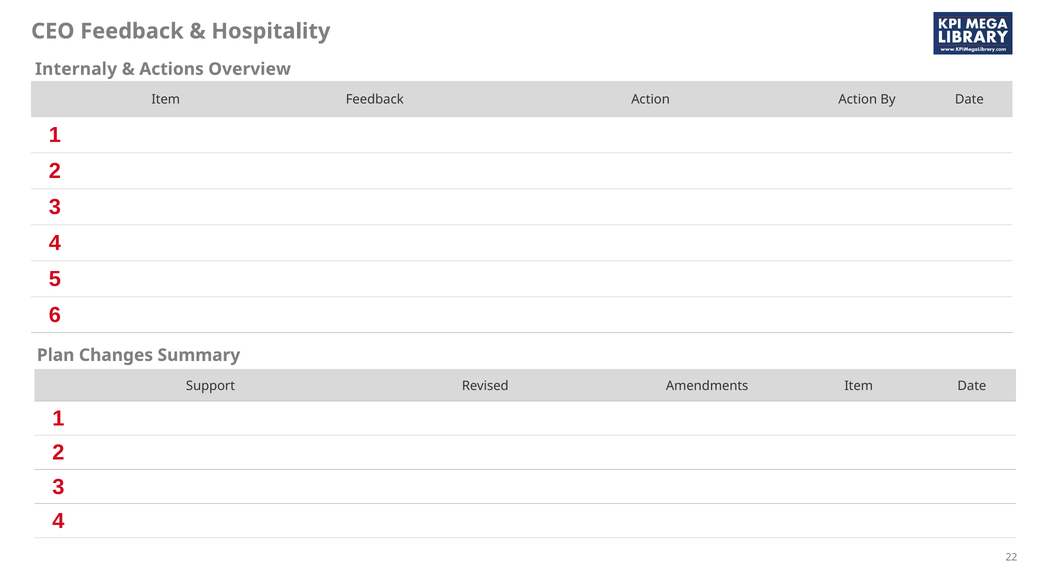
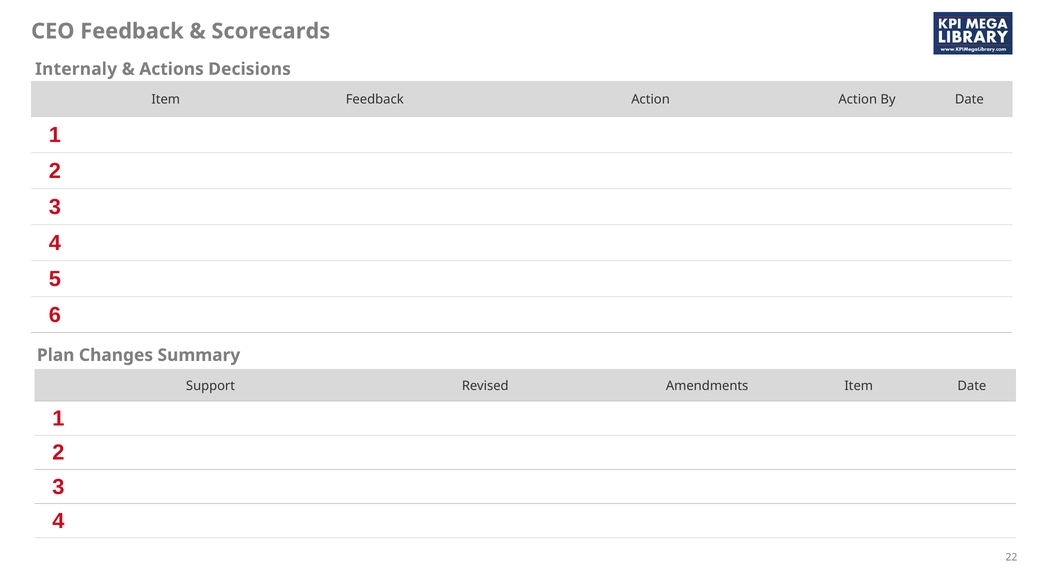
Hospitality: Hospitality -> Scorecards (271, 31)
Overview: Overview -> Decisions (250, 69)
